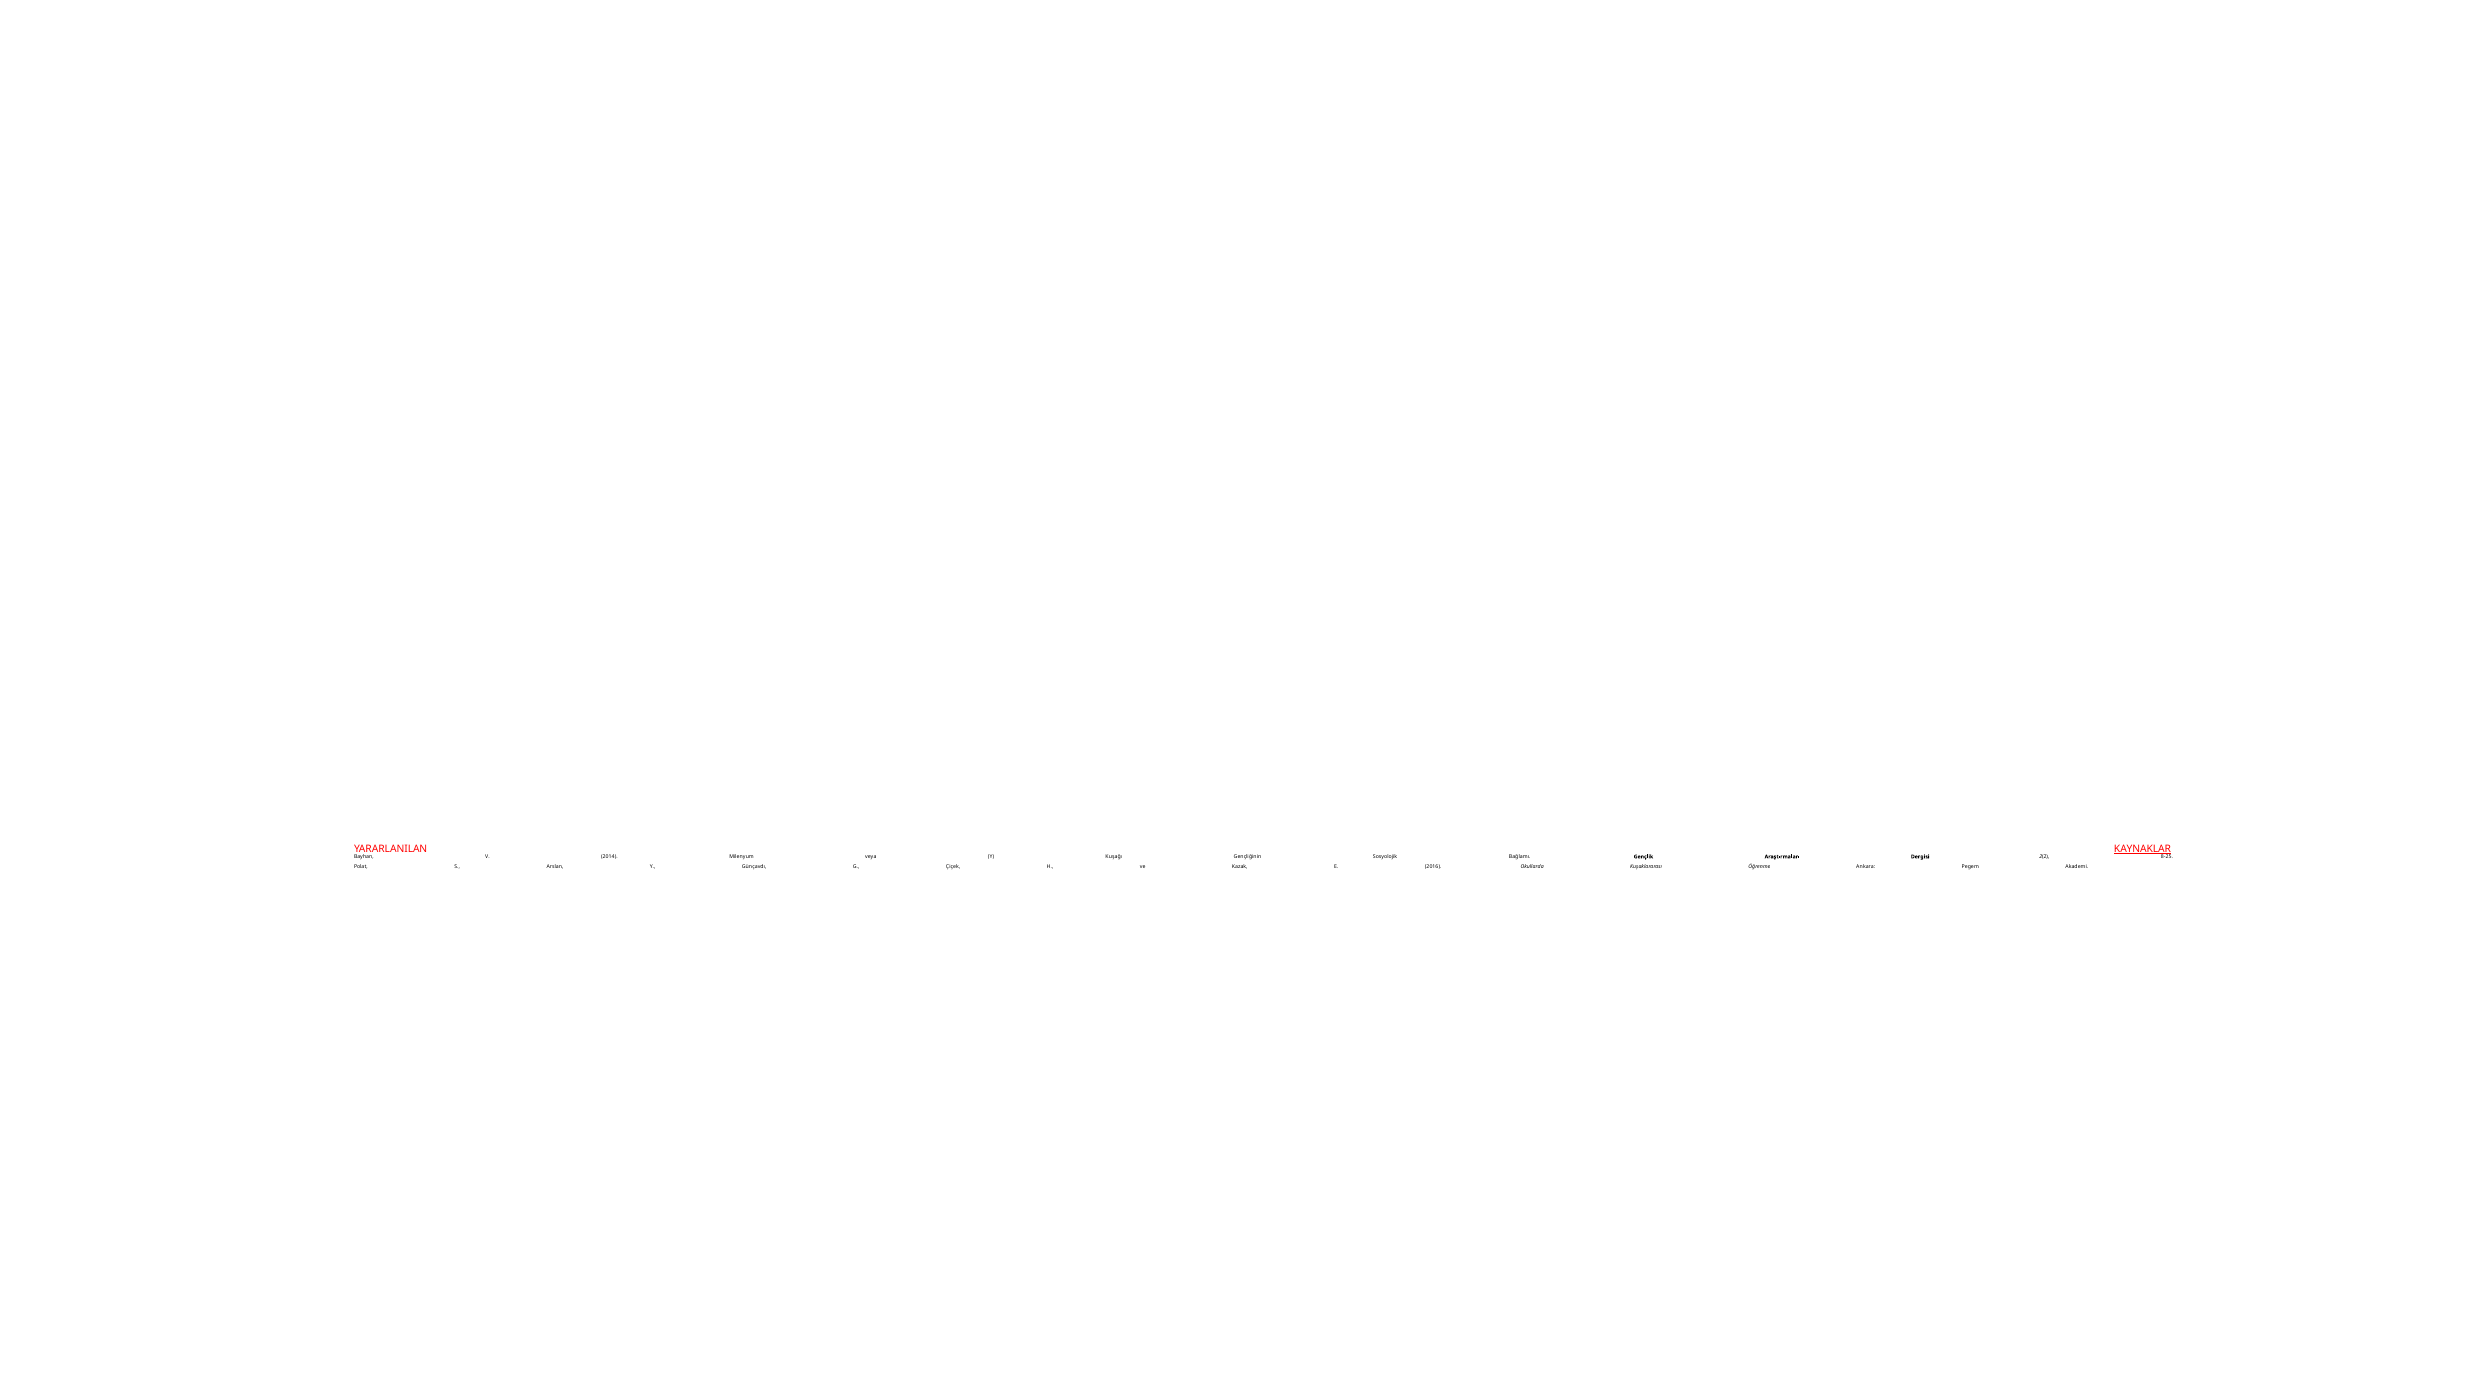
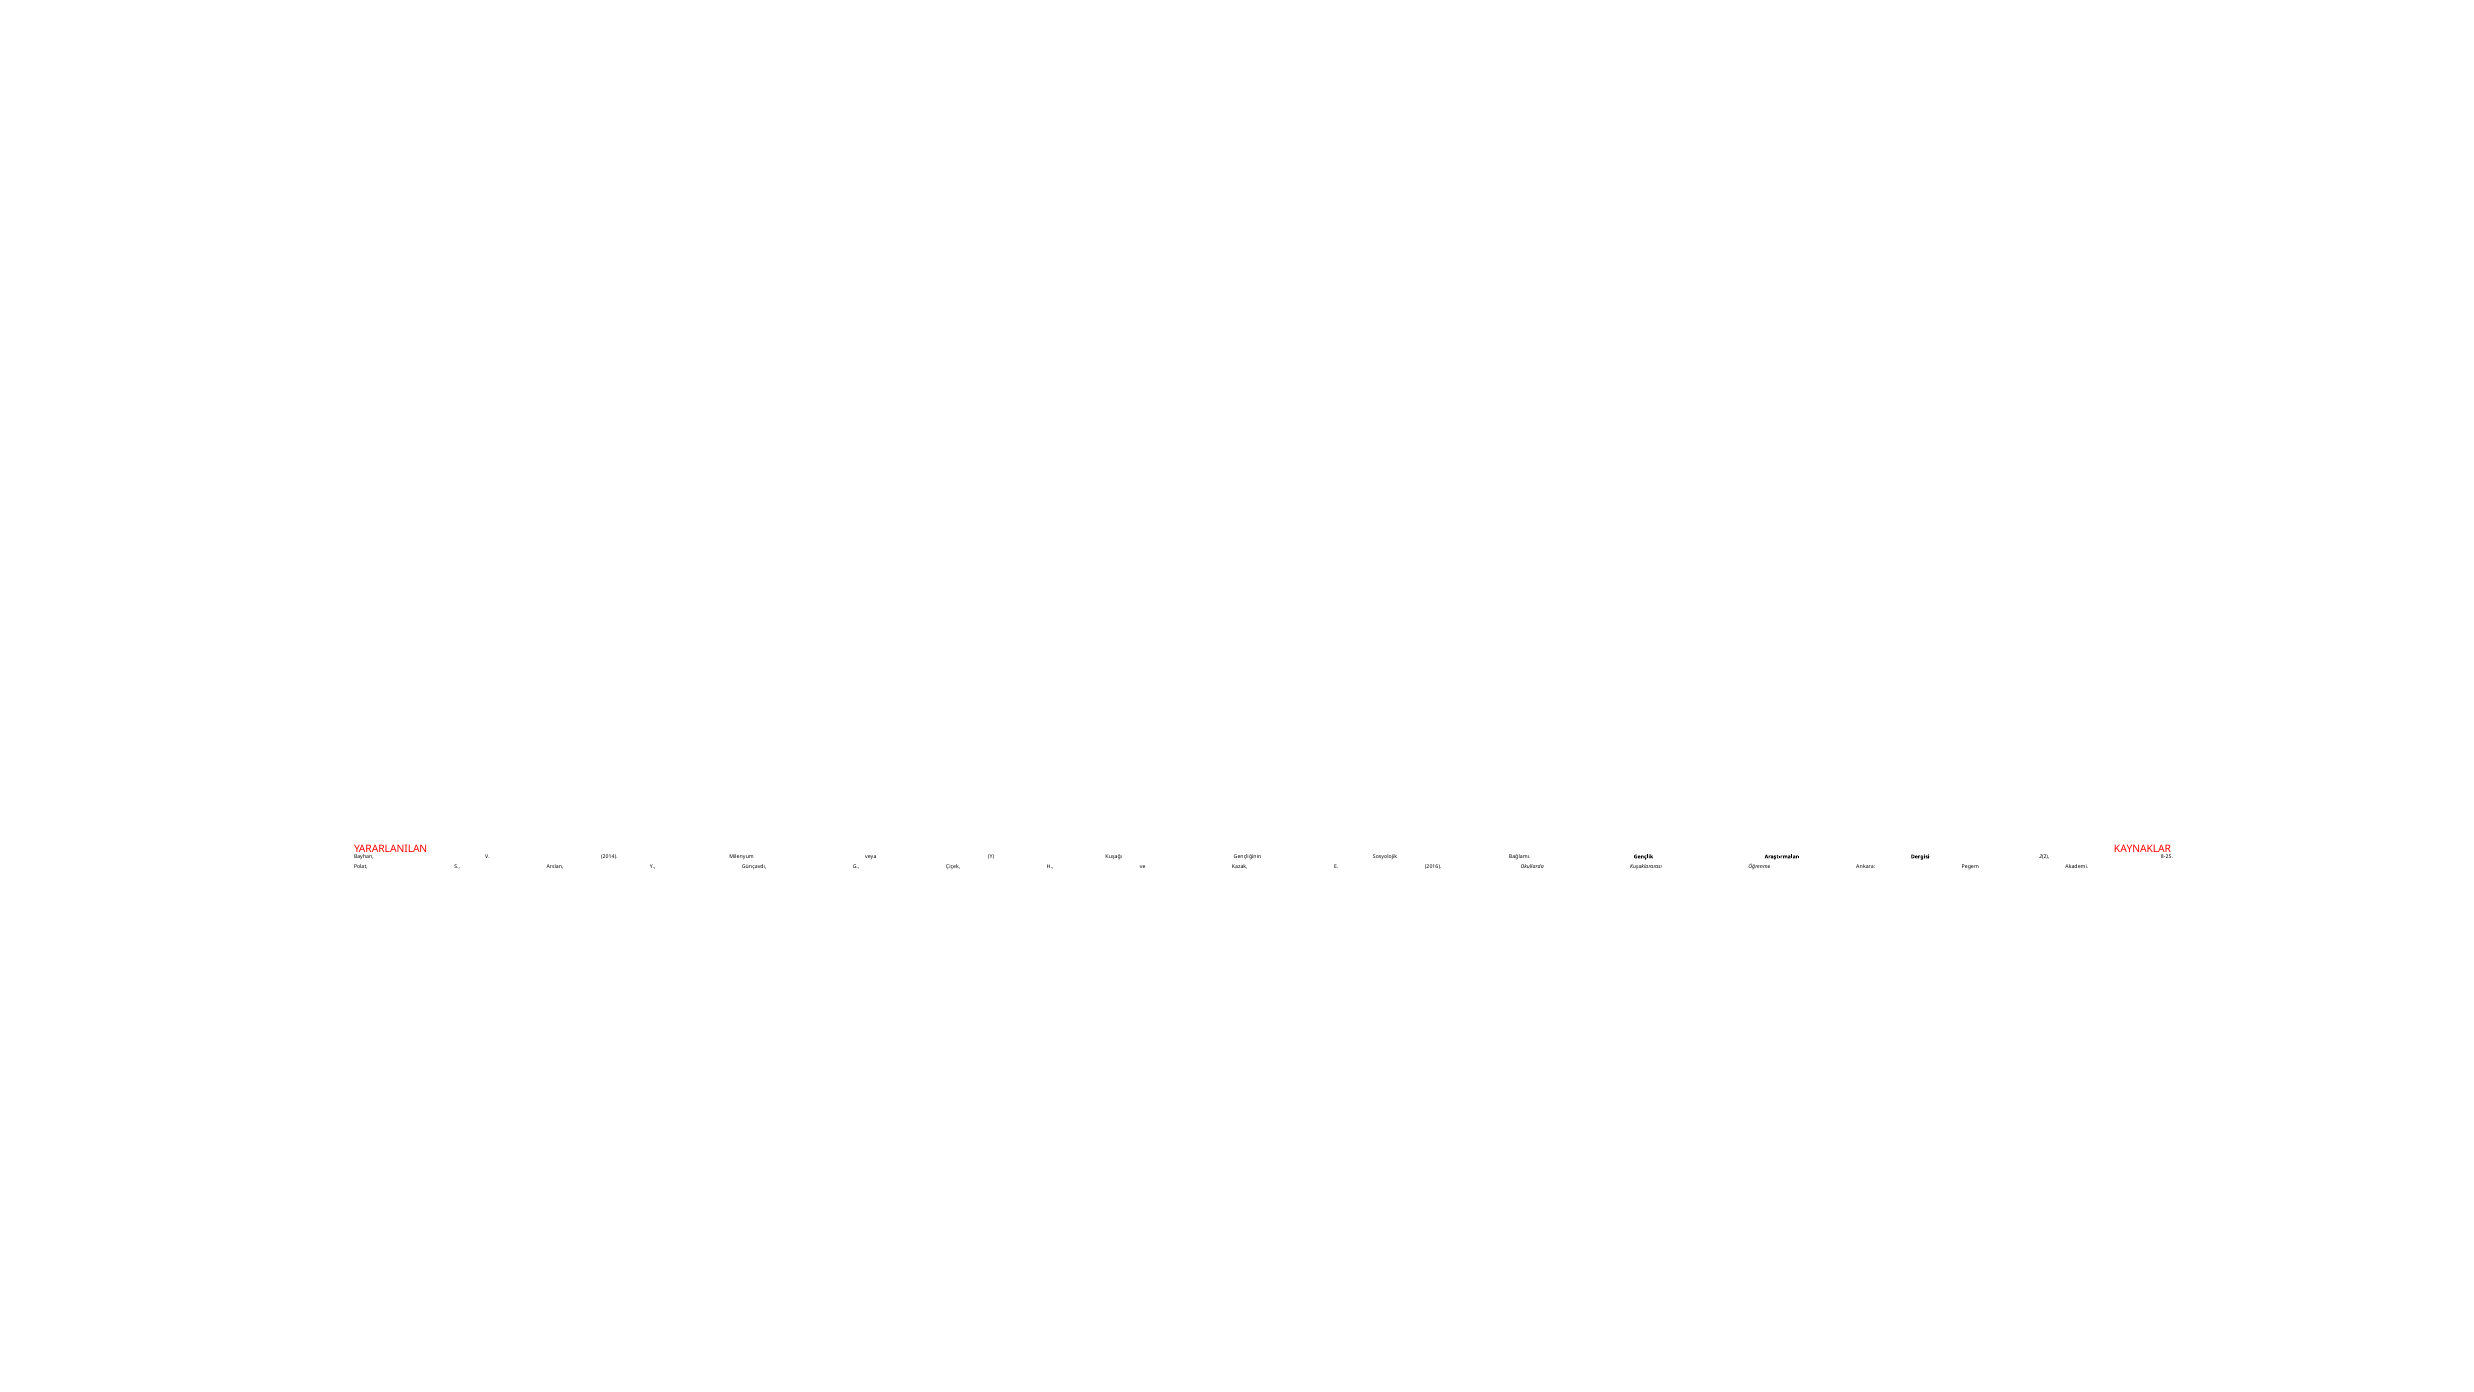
KAYNAKLAR underline: present -> none (2143, 849)
